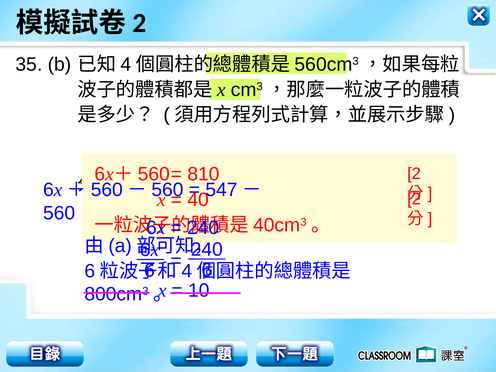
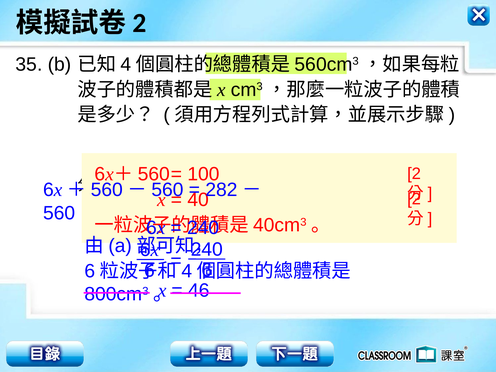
810: 810 -> 100 (203, 174)
547: 547 -> 282 (221, 190)
10: 10 -> 46 (199, 291)
